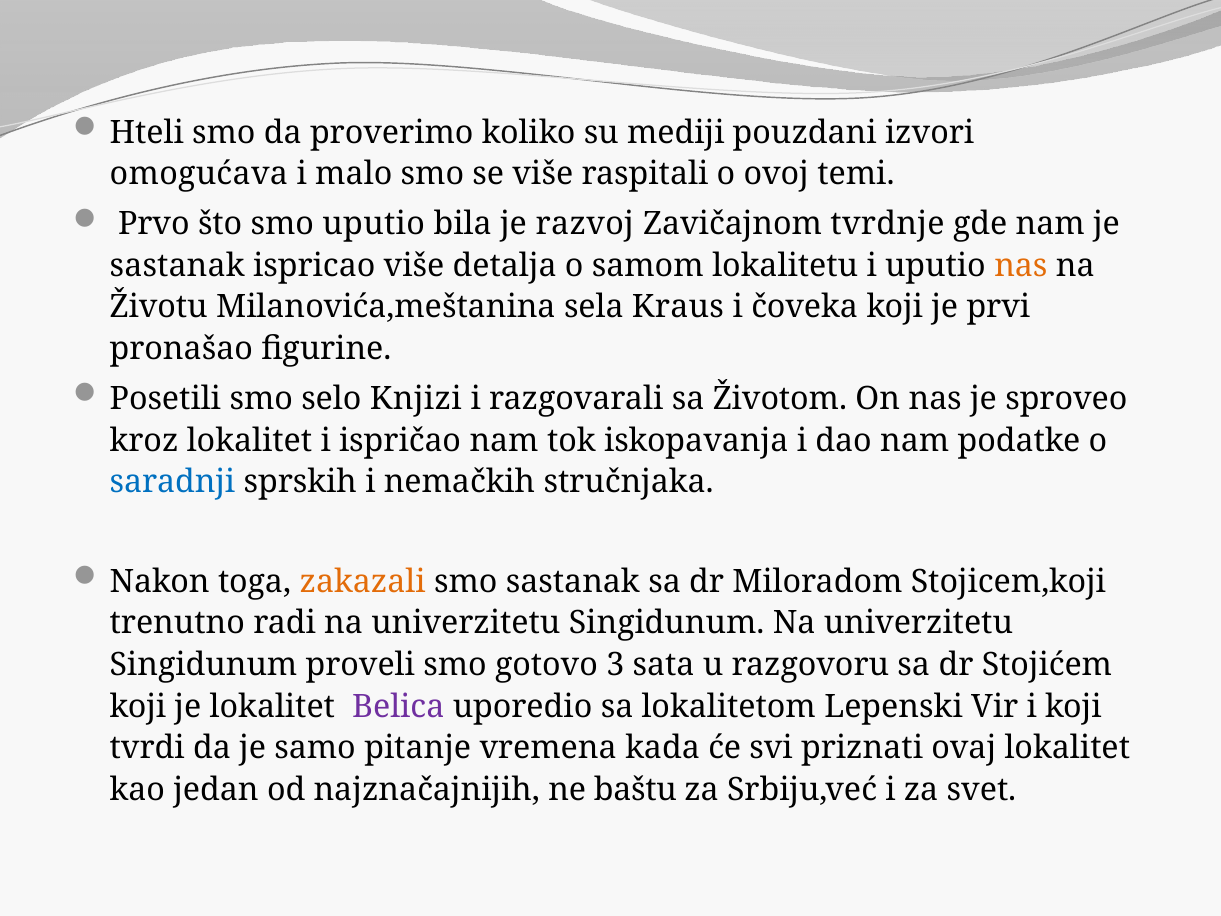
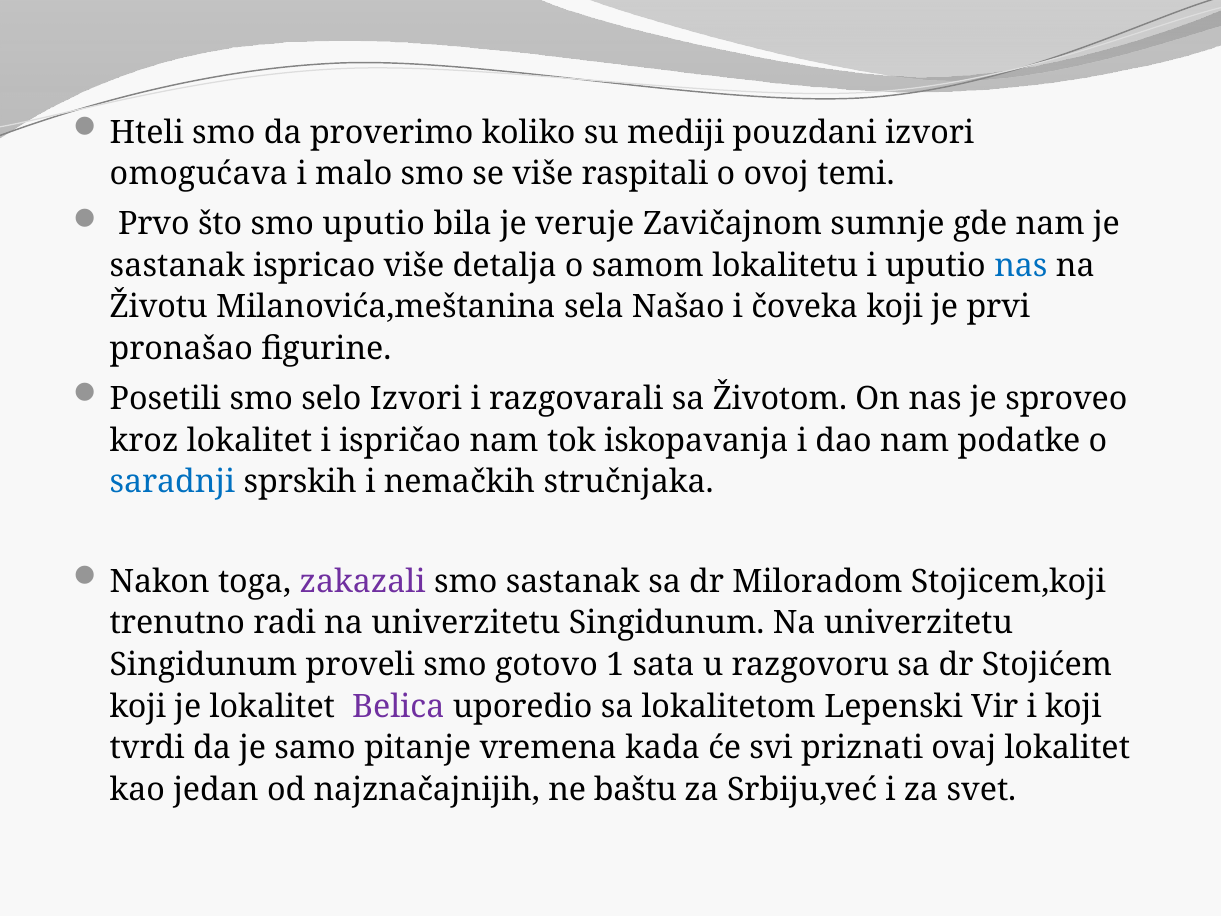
razvoj: razvoj -> veruje (585, 224)
tvrdnje: tvrdnje -> sumnje (888, 224)
nas colour: orange -> blue (1021, 265)
Kraus: Kraus -> Našao (678, 307)
selo Knjizi: Knjizi -> Izvori (416, 399)
zakazali colour: orange -> purple (363, 581)
3: 3 -> 1 (615, 665)
